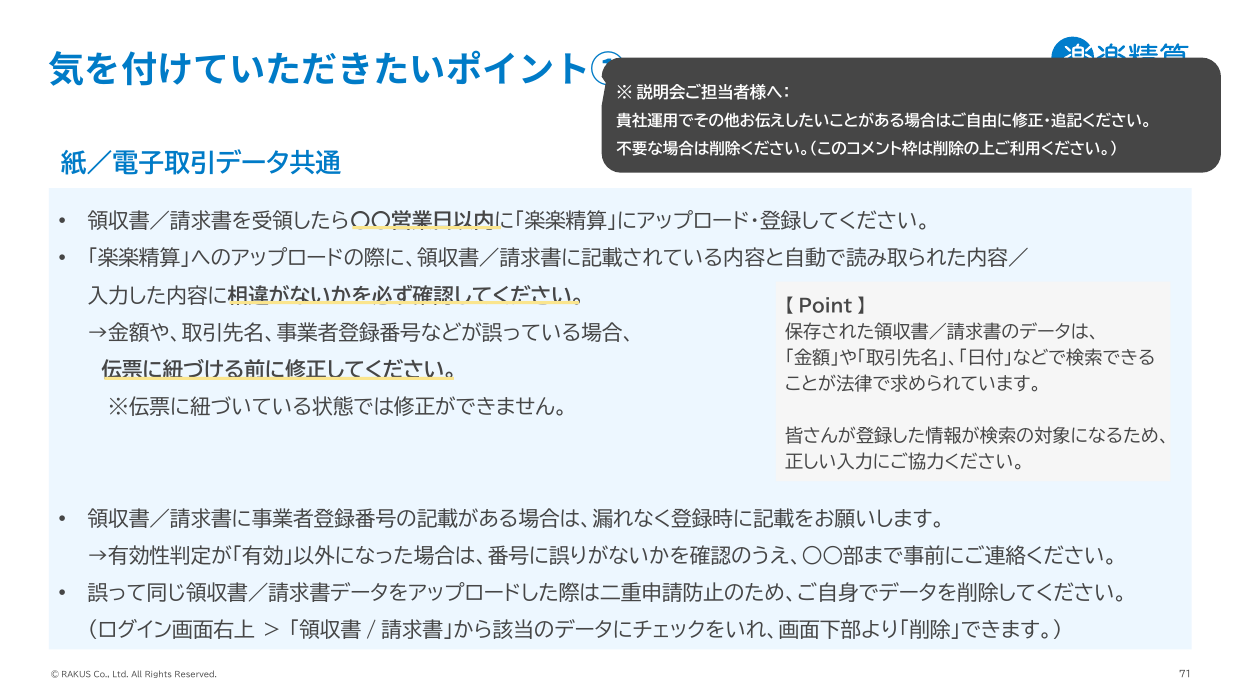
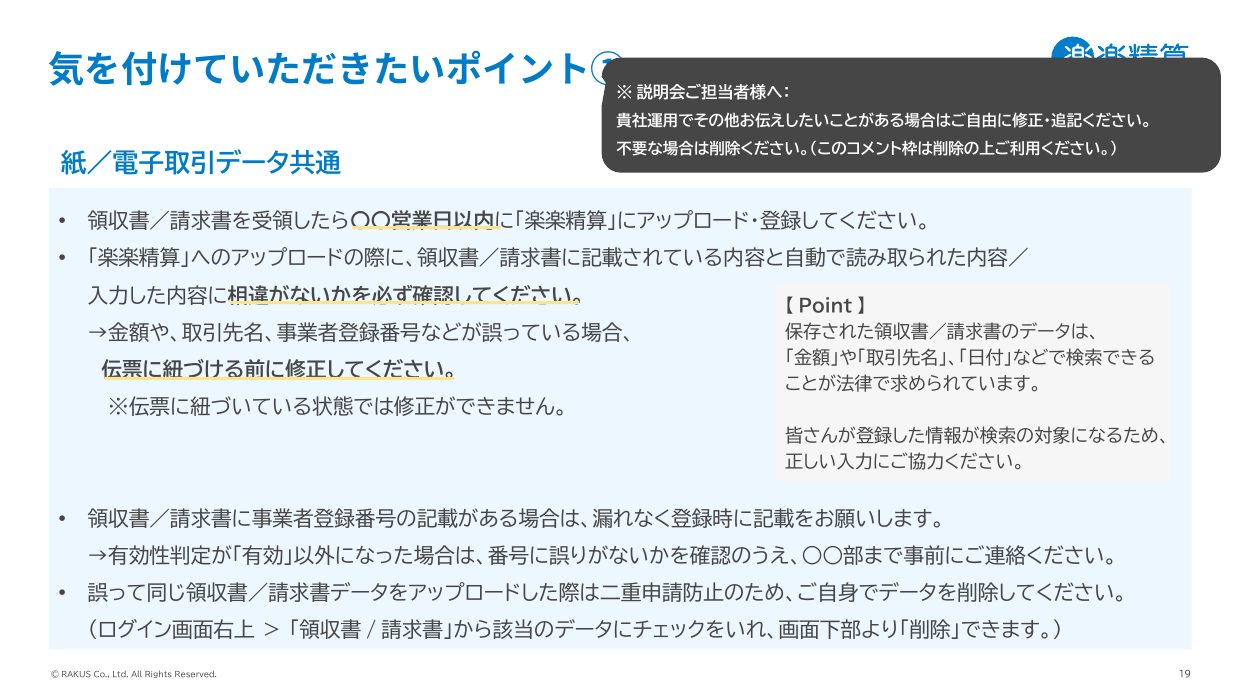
71: 71 -> 19 (1185, 674)
